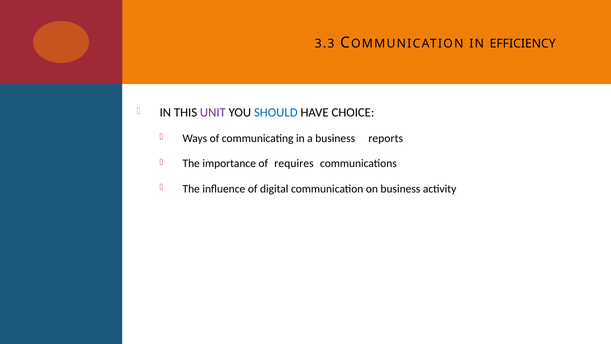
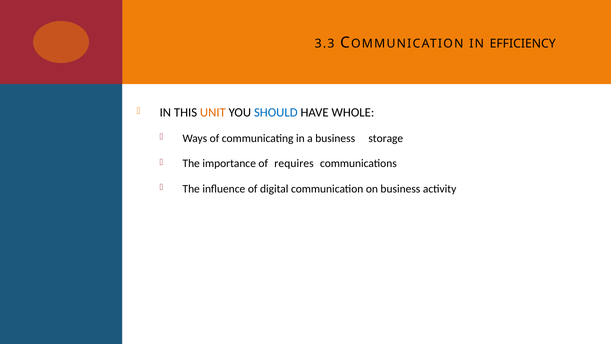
UNIT colour: purple -> orange (213, 112)
CHOICE: CHOICE -> WHOLE (353, 112)
reports: reports -> storage (386, 138)
